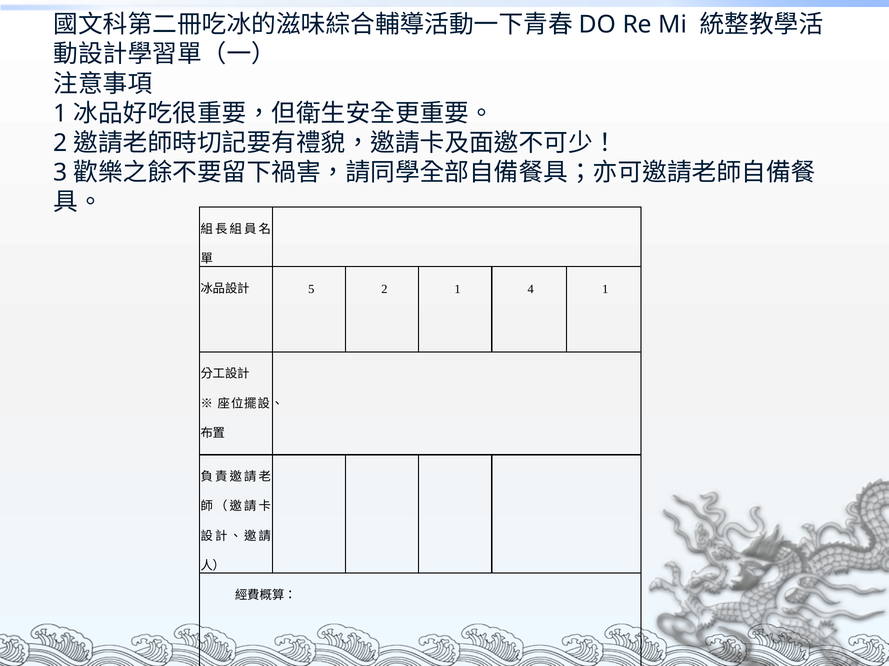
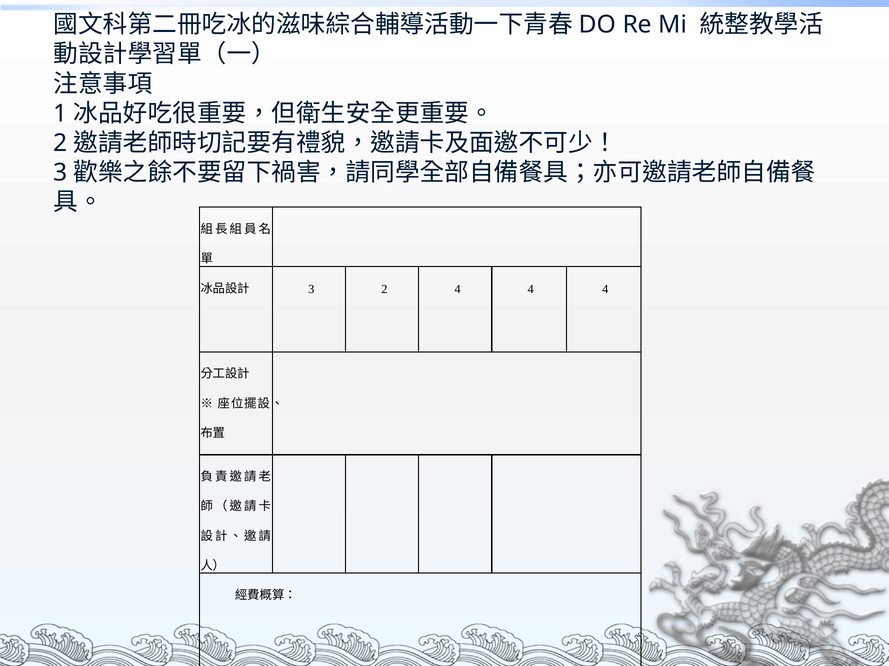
5: 5 -> 3 (311, 290)
2 1: 1 -> 4 (457, 290)
1: 1 -> 4 (605, 290)
